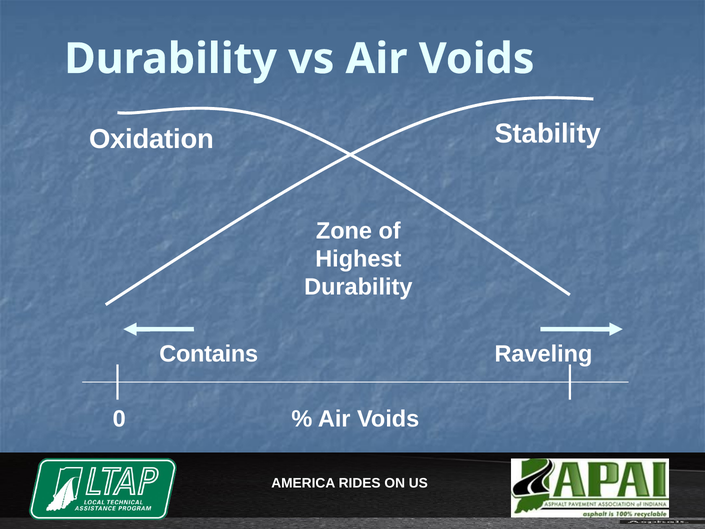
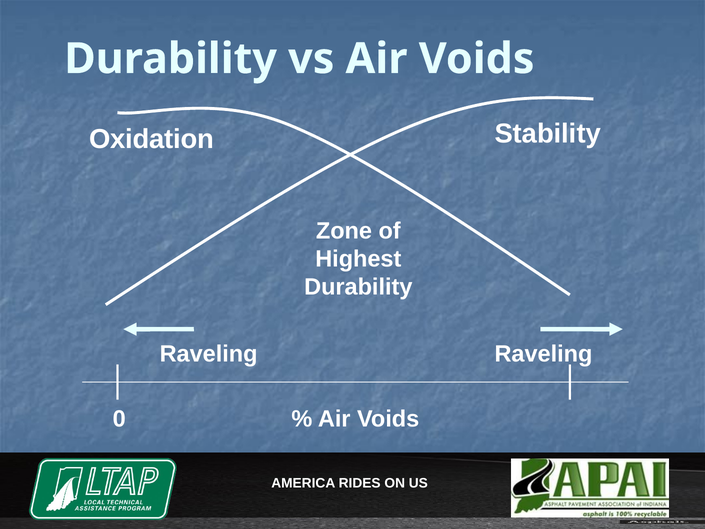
Contains: Contains -> Raveling (209, 354)
